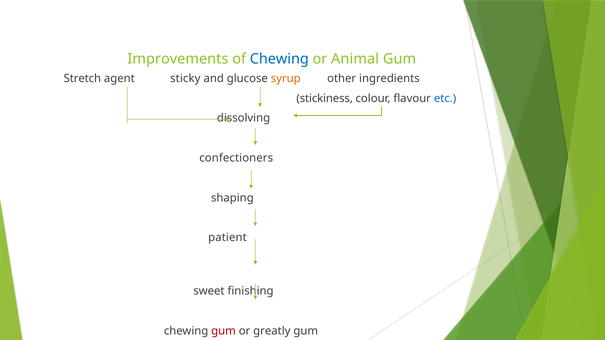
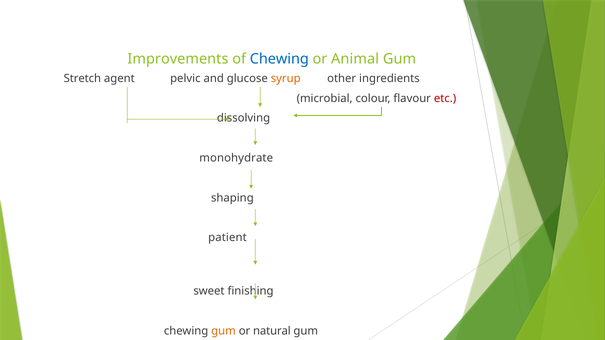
sticky: sticky -> pelvic (185, 78)
stickiness: stickiness -> microbial (325, 98)
etc colour: blue -> red (445, 98)
confectioners: confectioners -> monohydrate (236, 158)
gum colour: red -> orange (224, 331)
greatly: greatly -> natural (272, 331)
